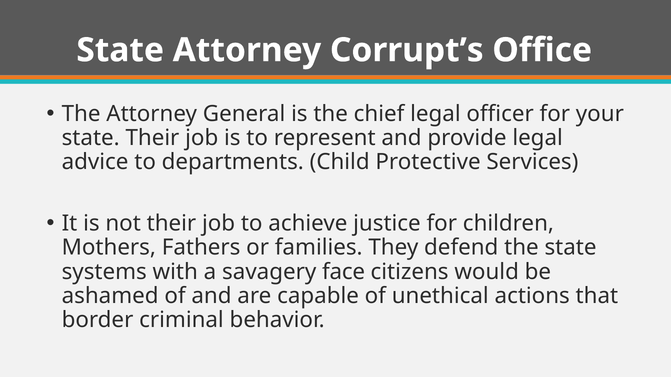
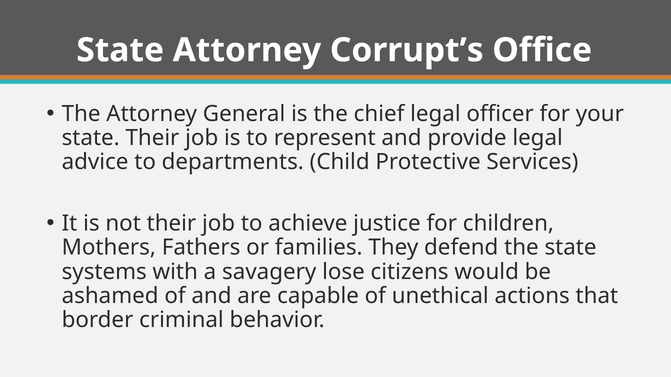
face: face -> lose (343, 272)
